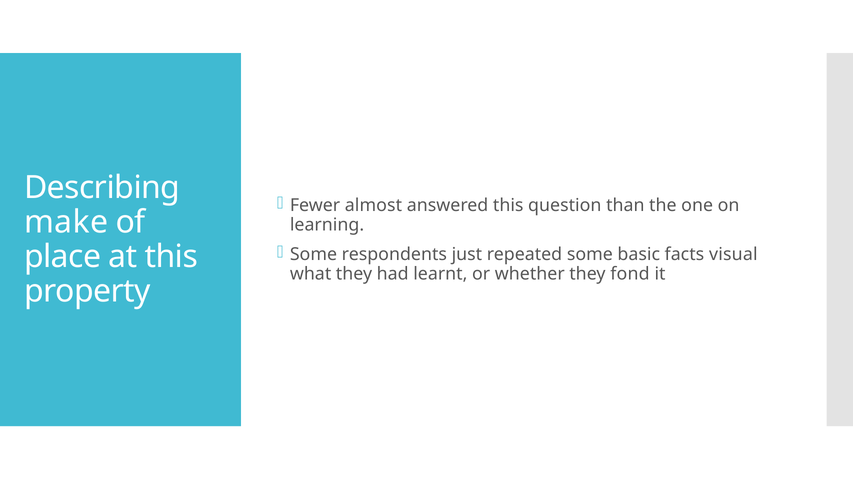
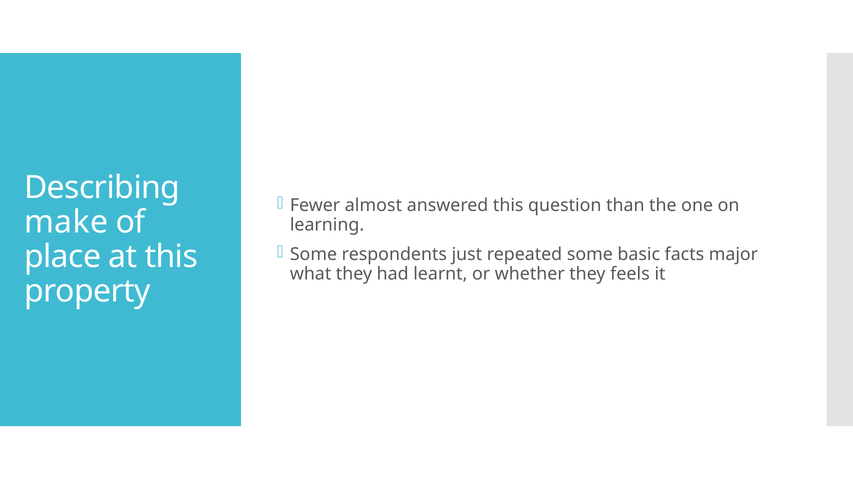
visual: visual -> major (733, 254)
fond: fond -> feels (630, 274)
